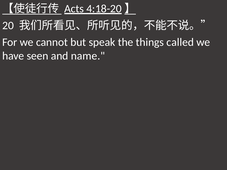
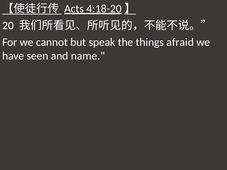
called: called -> afraid (180, 42)
